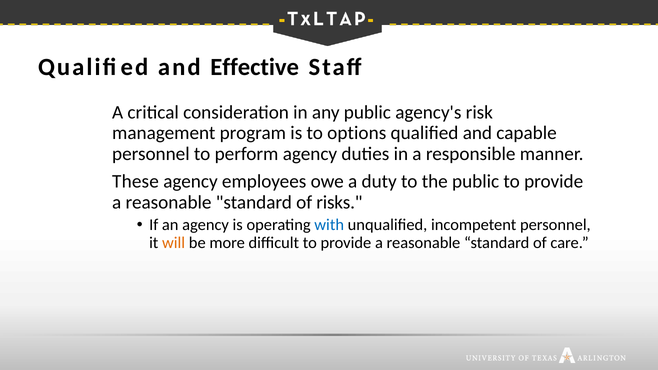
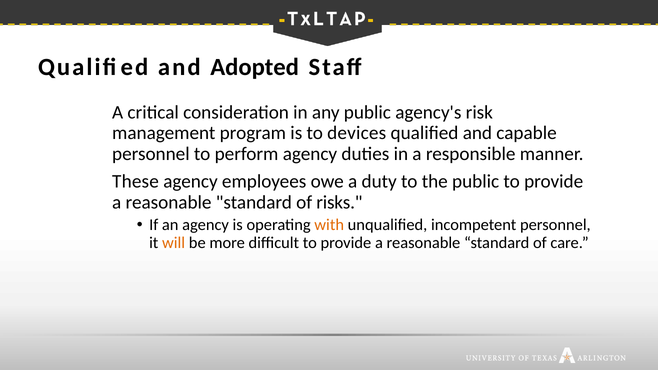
Effective: Effective -> Adopted (255, 67)
options: options -> devices (357, 133)
with colour: blue -> orange (329, 225)
